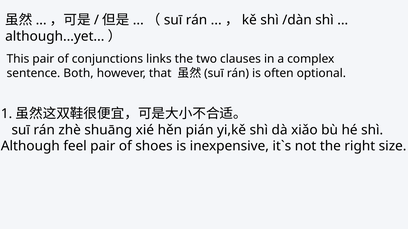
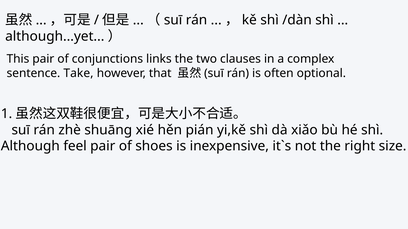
Both: Both -> Take (78, 73)
